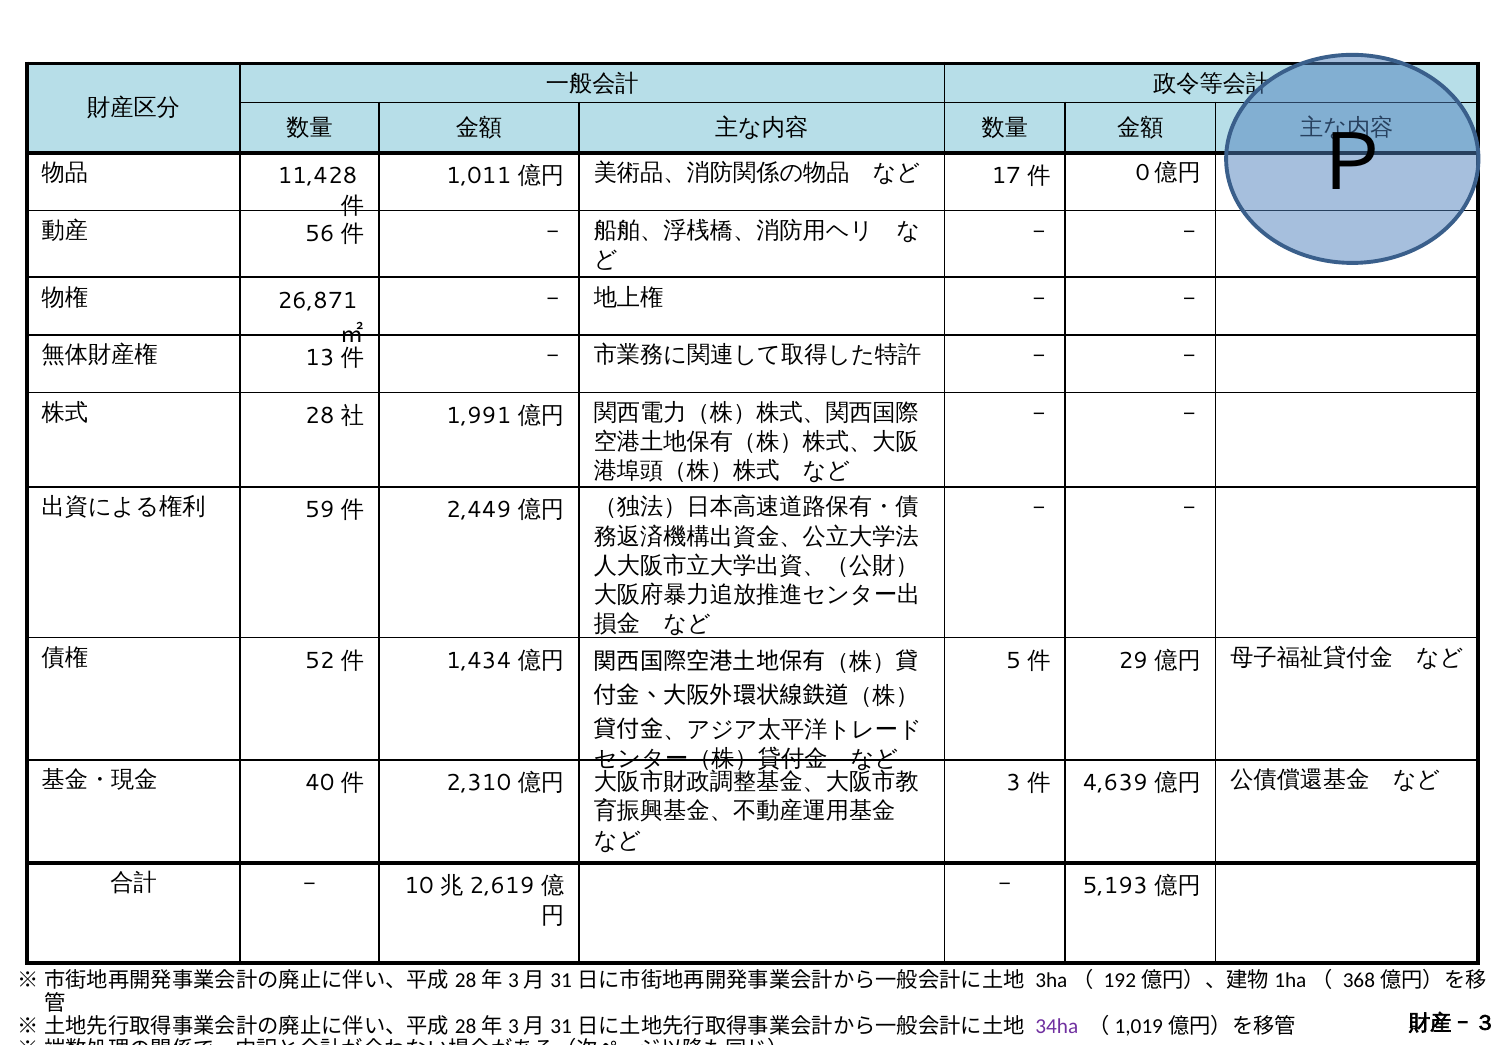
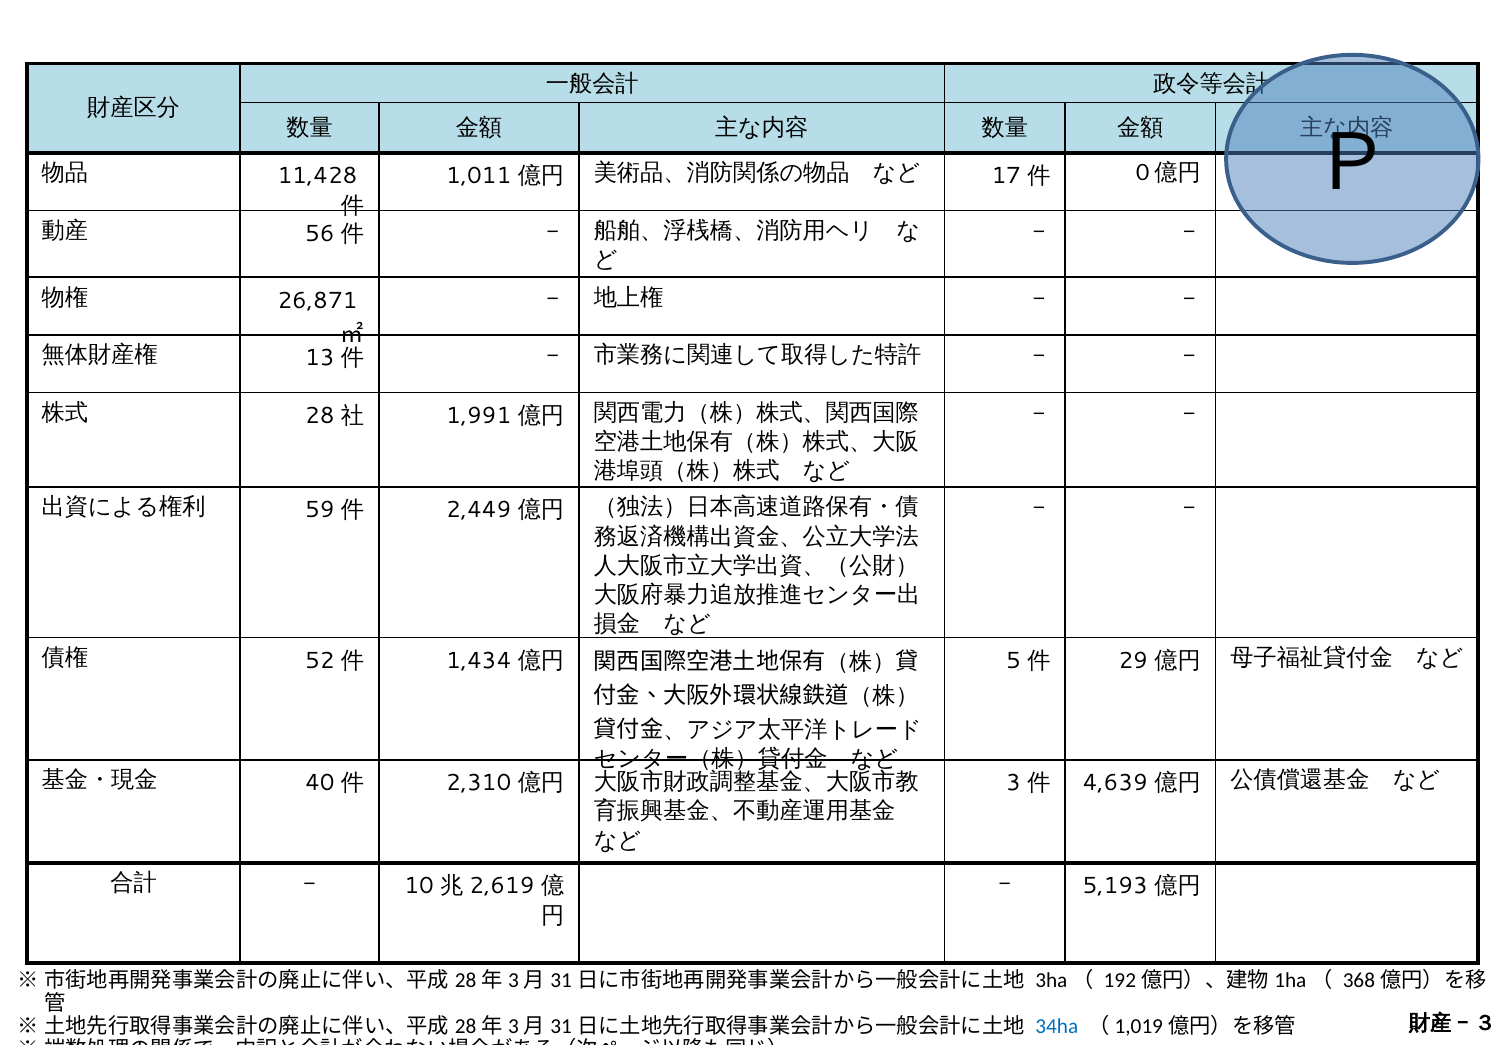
34ha colour: purple -> blue (1057, 1026)
